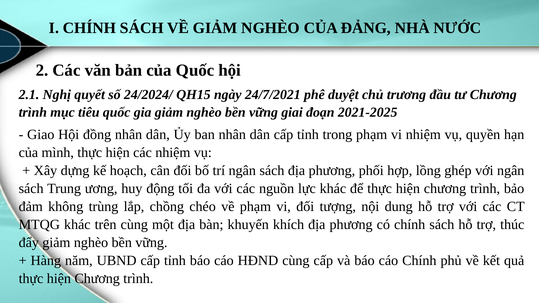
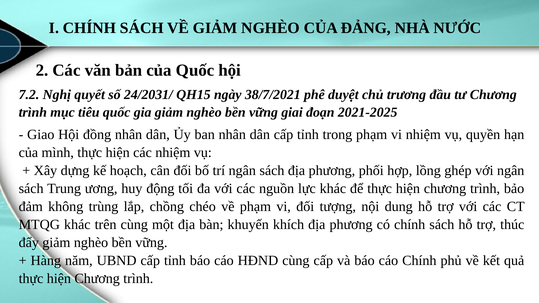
2.1: 2.1 -> 7.2 (29, 95)
24/2024/: 24/2024/ -> 24/2031/ (148, 95)
24/7/2021: 24/7/2021 -> 38/7/2021 (273, 95)
